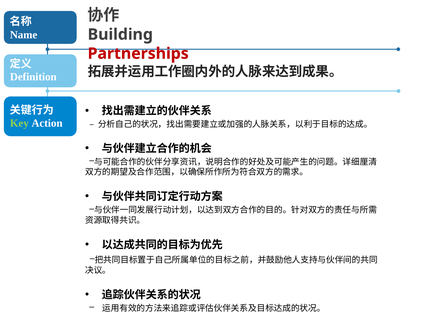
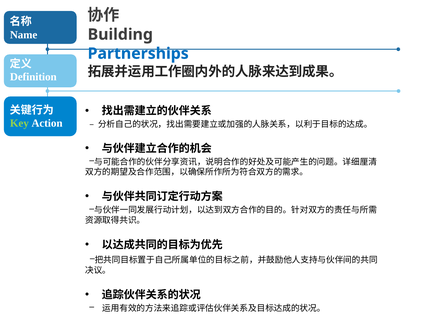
Partnerships colour: red -> blue (138, 54)
